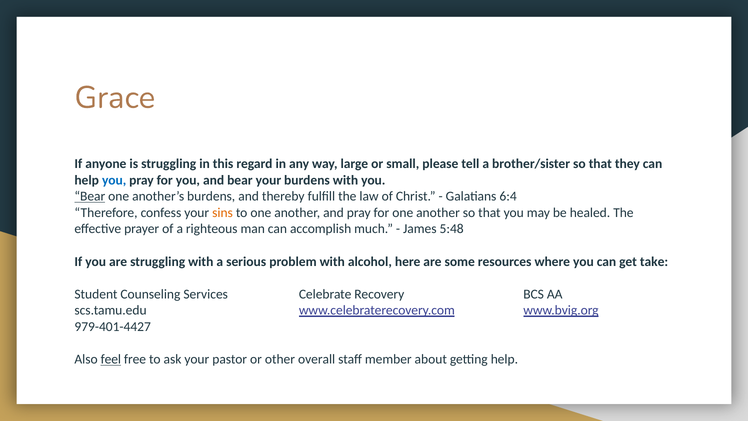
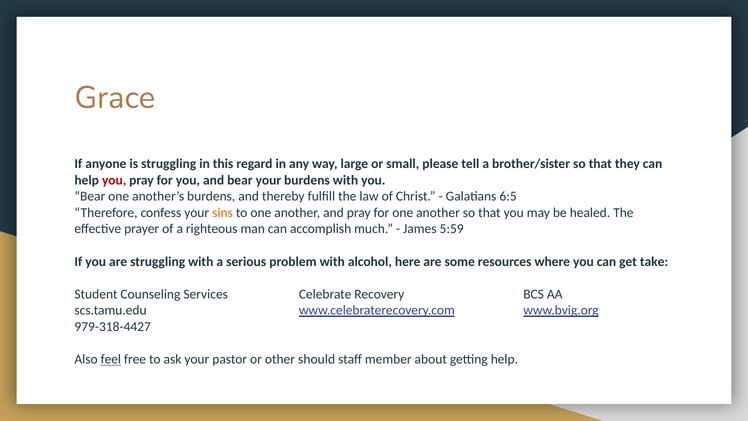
you colour: blue -> red (114, 180)
Bear underline: present -> none (90, 196)
6:4: 6:4 -> 6:5 (508, 196)
5:48: 5:48 -> 5:59 (452, 229)
979-401-4427: 979-401-4427 -> 979-318-4427 (113, 327)
overall: overall -> should (317, 359)
